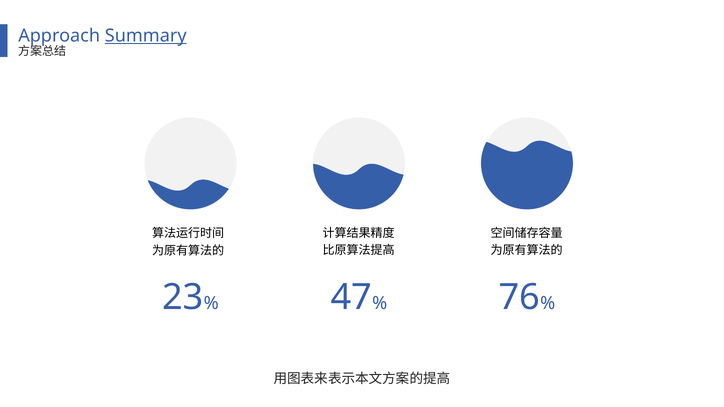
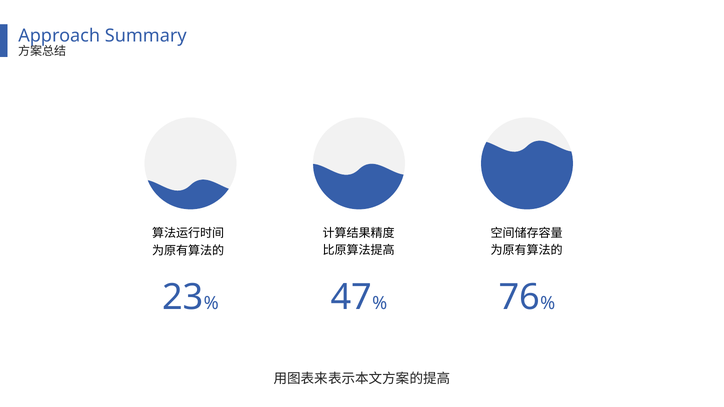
Summary underline: present -> none (146, 36)
